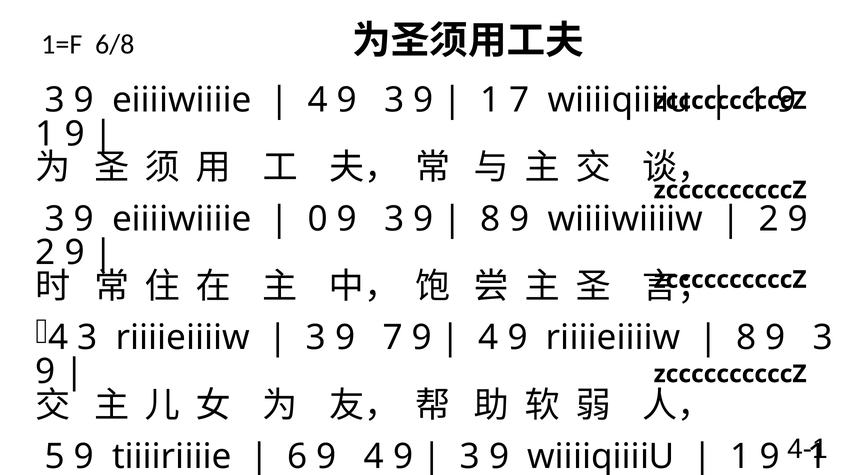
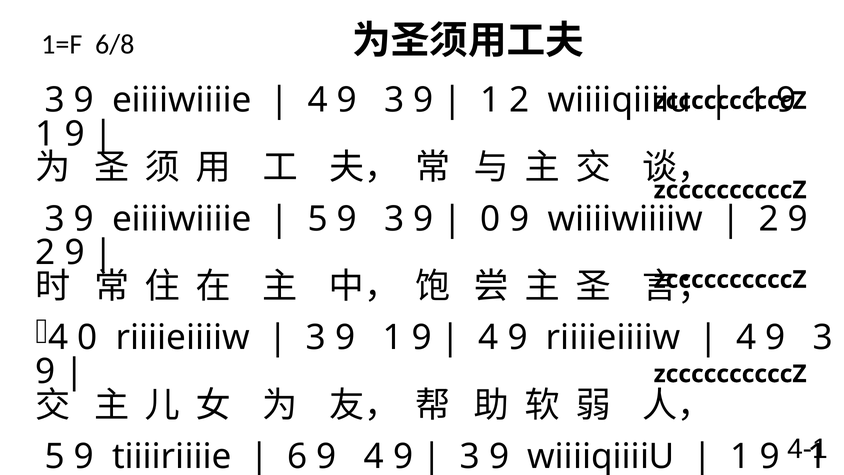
1 7: 7 -> 2 (519, 100)
0: 0 -> 5 (318, 219)
8: 8 -> 0 (490, 219)
4 3: 3 -> 0 (87, 338)
3 9 7: 7 -> 1 (393, 338)
8: 8 -> 4 (746, 338)
